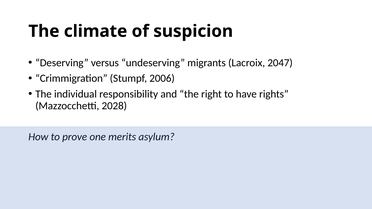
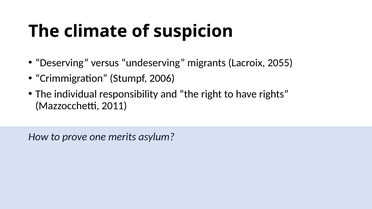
2047: 2047 -> 2055 (280, 63)
2028: 2028 -> 2011 (114, 106)
